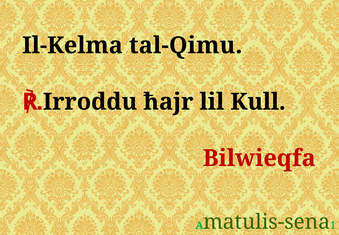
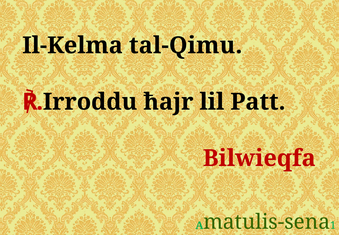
Kull: Kull -> Patt (258, 102)
